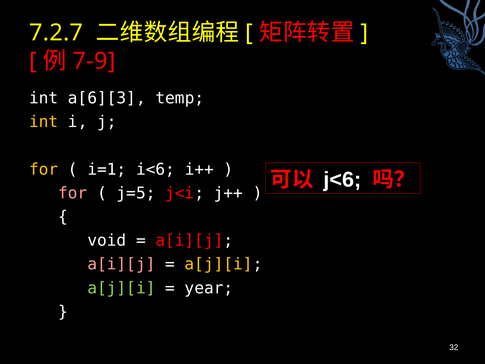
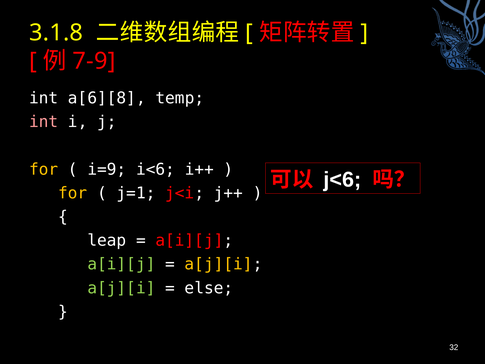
7.2.7: 7.2.7 -> 3.1.8 (56, 33)
a[6][3: a[6][3 -> a[6][8 (107, 98)
int colour: yellow -> pink (44, 122)
i=1: i=1 -> i=9 (107, 169)
for colour: pink -> yellow (73, 193)
j=5: j=5 -> j=1 (136, 193)
void: void -> leap (107, 240)
a[i][j colour: pink -> light green (121, 264)
year: year -> else (209, 288)
